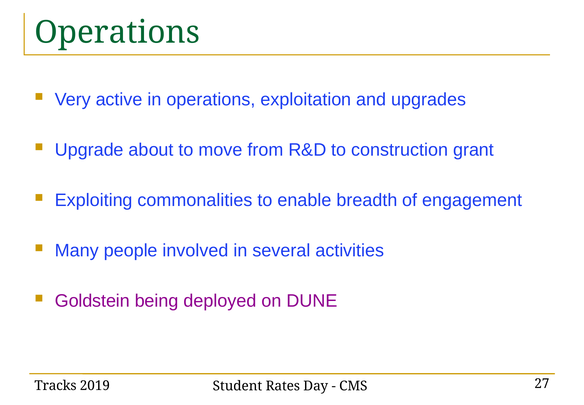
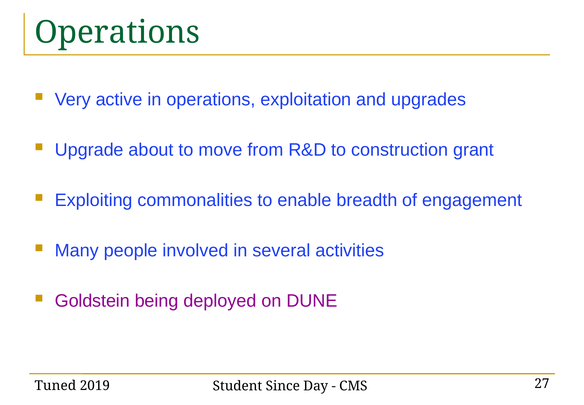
Tracks: Tracks -> Tuned (55, 385)
Rates: Rates -> Since (283, 385)
